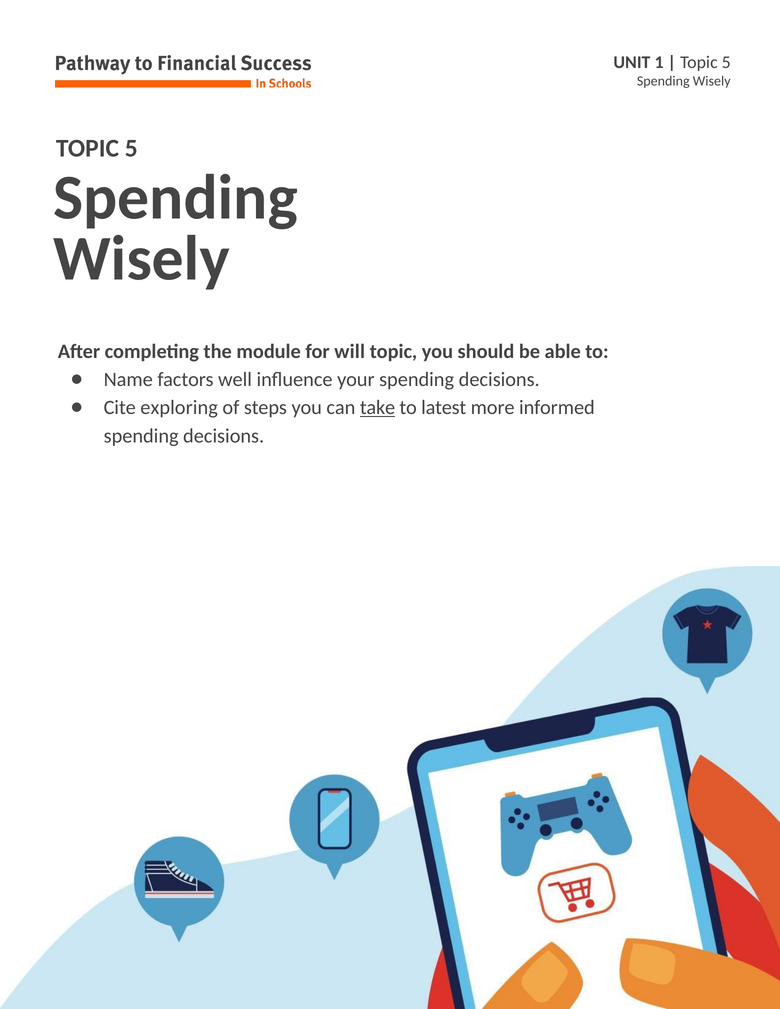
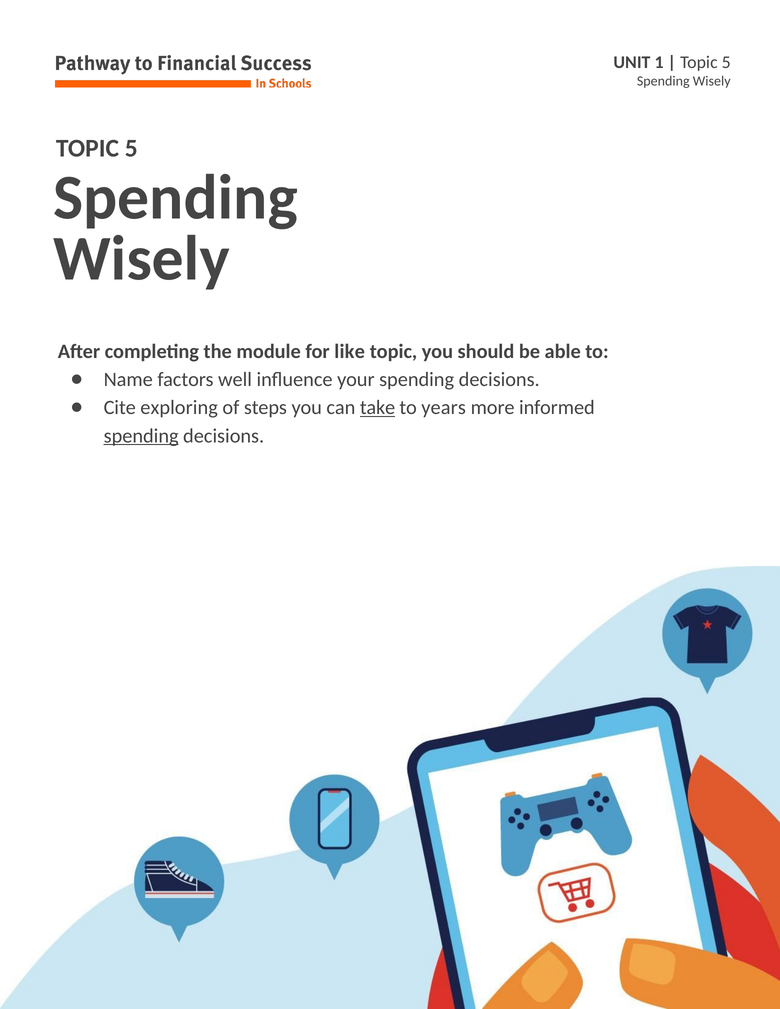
will: will -> like (350, 352)
latest: latest -> years (444, 408)
spending underline: none -> present (141, 436)
